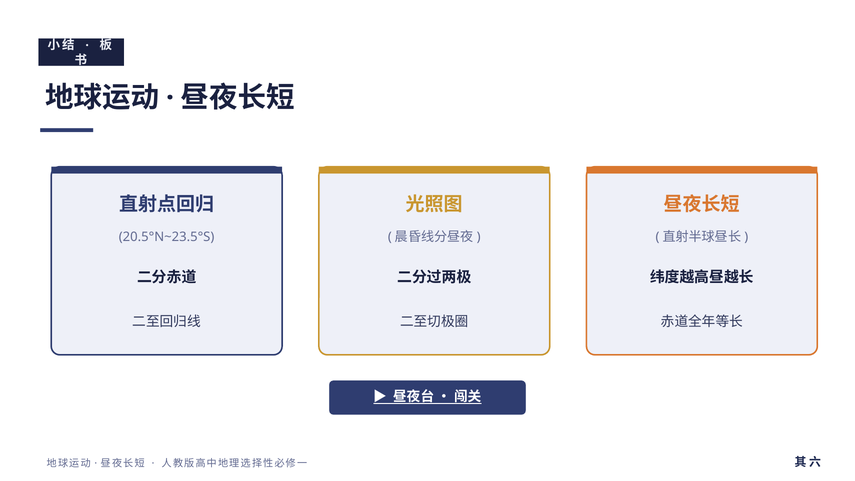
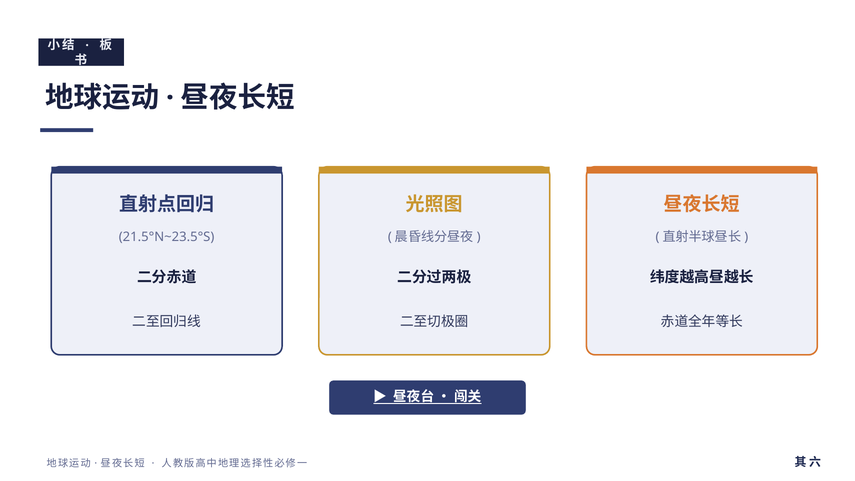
20.5°N~23.5°S: 20.5°N~23.5°S -> 21.5°N~23.5°S (167, 237)
